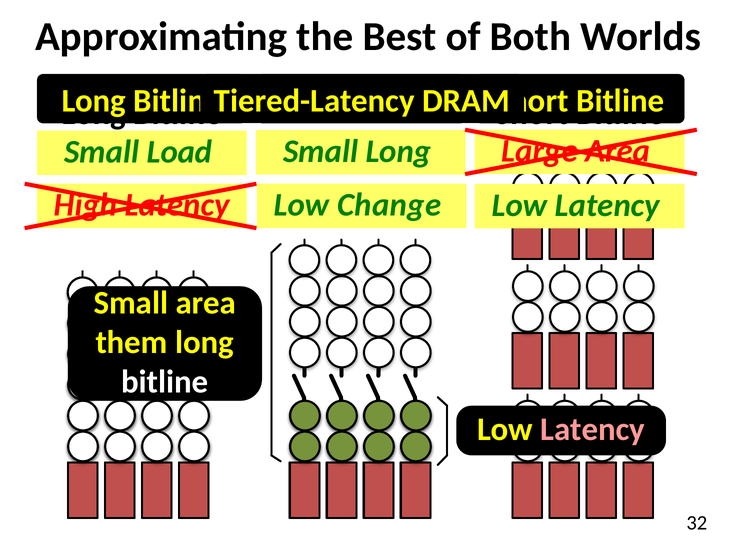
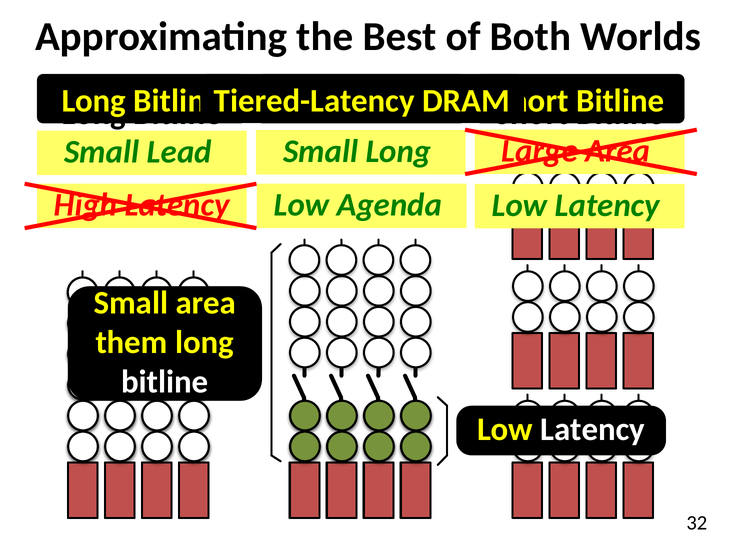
Load: Load -> Lead (179, 152)
Change: Change -> Agenda (389, 205)
Latency colour: pink -> white (593, 429)
